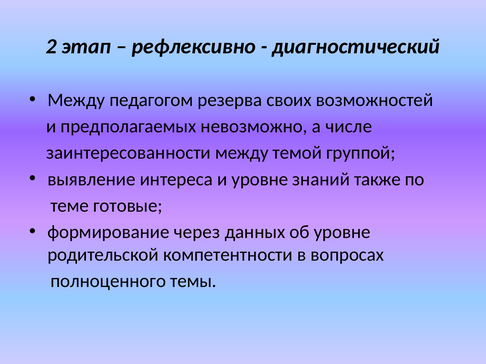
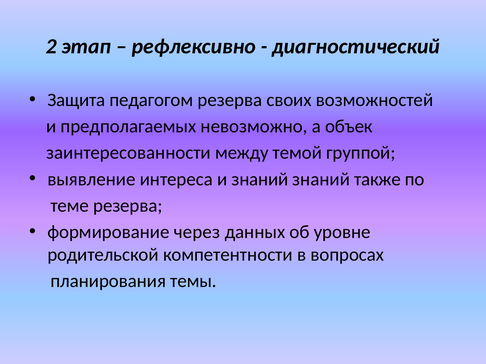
Между: Между -> Защита (76, 100)
числе: числе -> объек (349, 127)
и уровне: уровне -> знаний (260, 179)
теме готовые: готовые -> резерва (128, 206)
полноценного: полноценного -> планирования (108, 281)
